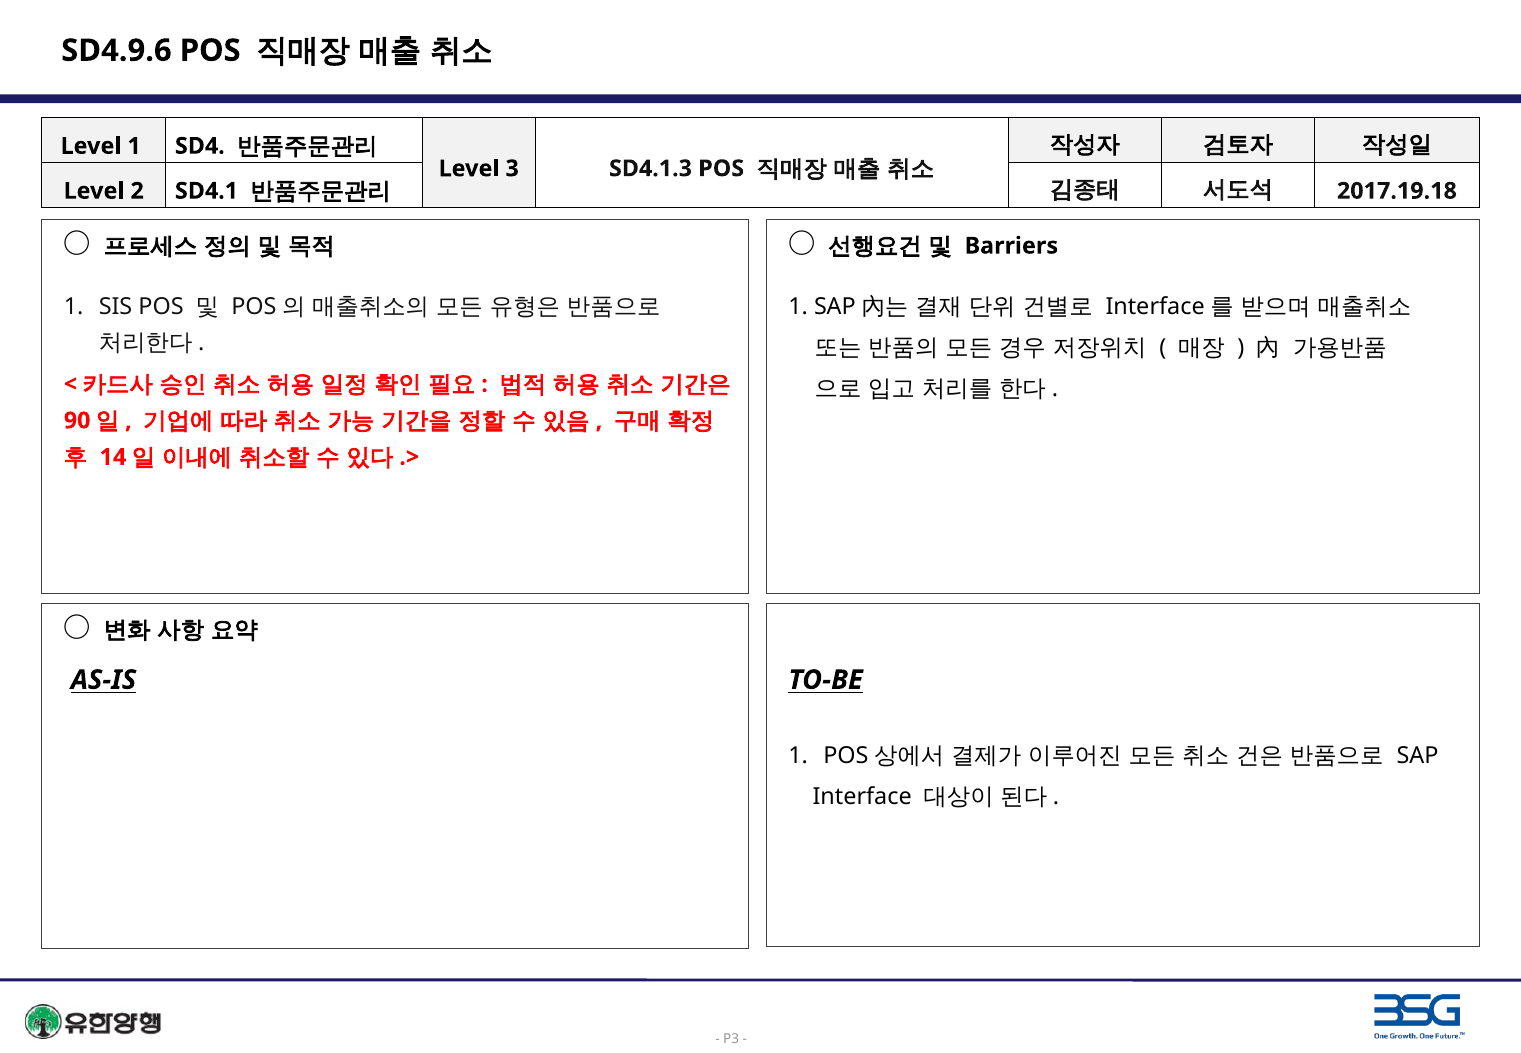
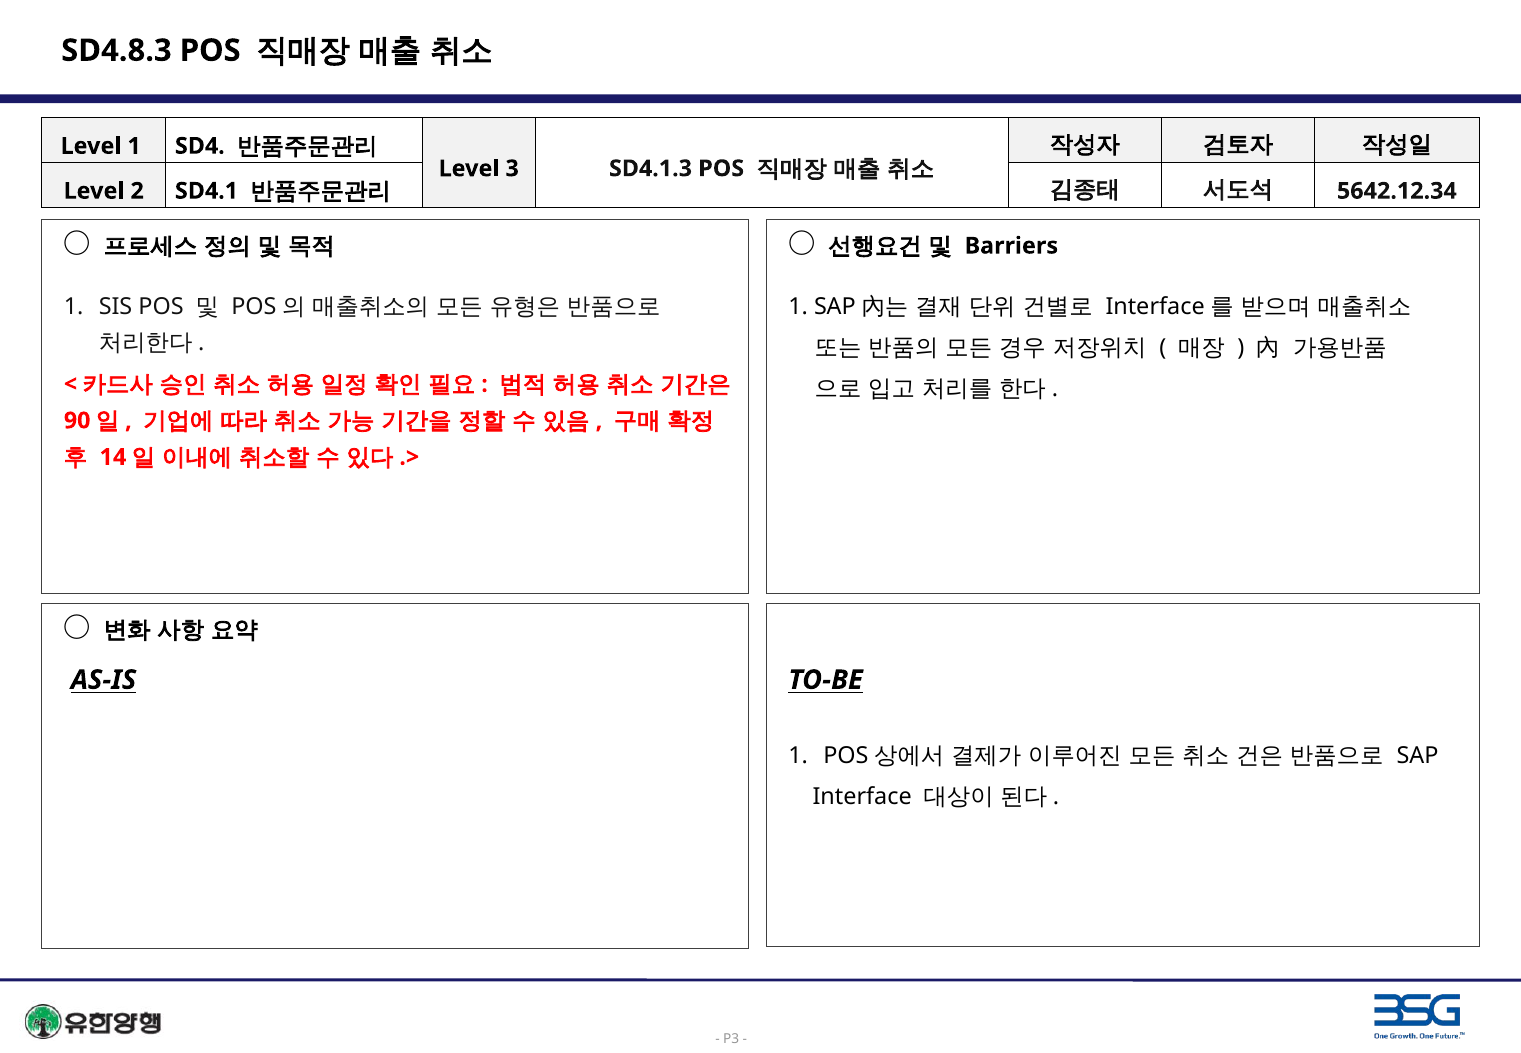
SD4.9.6: SD4.9.6 -> SD4.8.3 (116, 51)
2017.19.18: 2017.19.18 -> 5642.12.34 (1397, 191)
